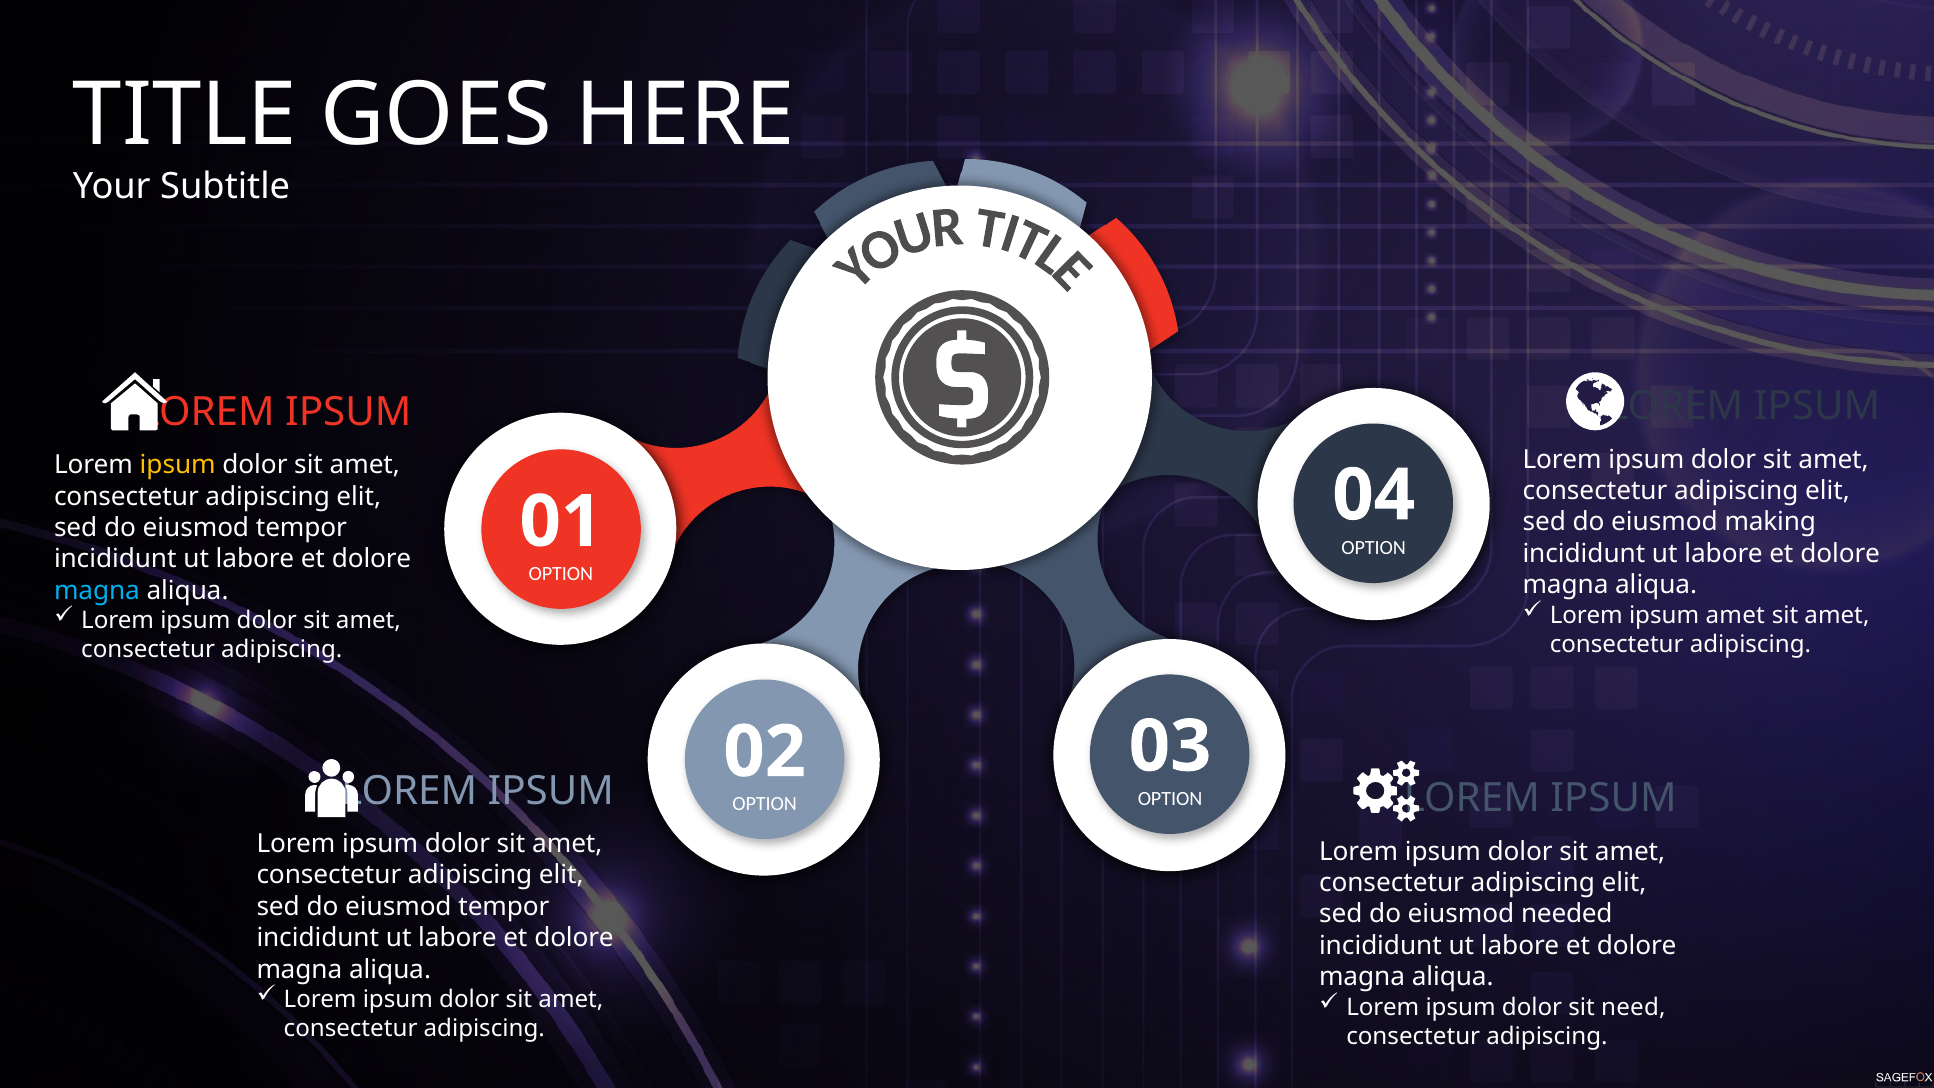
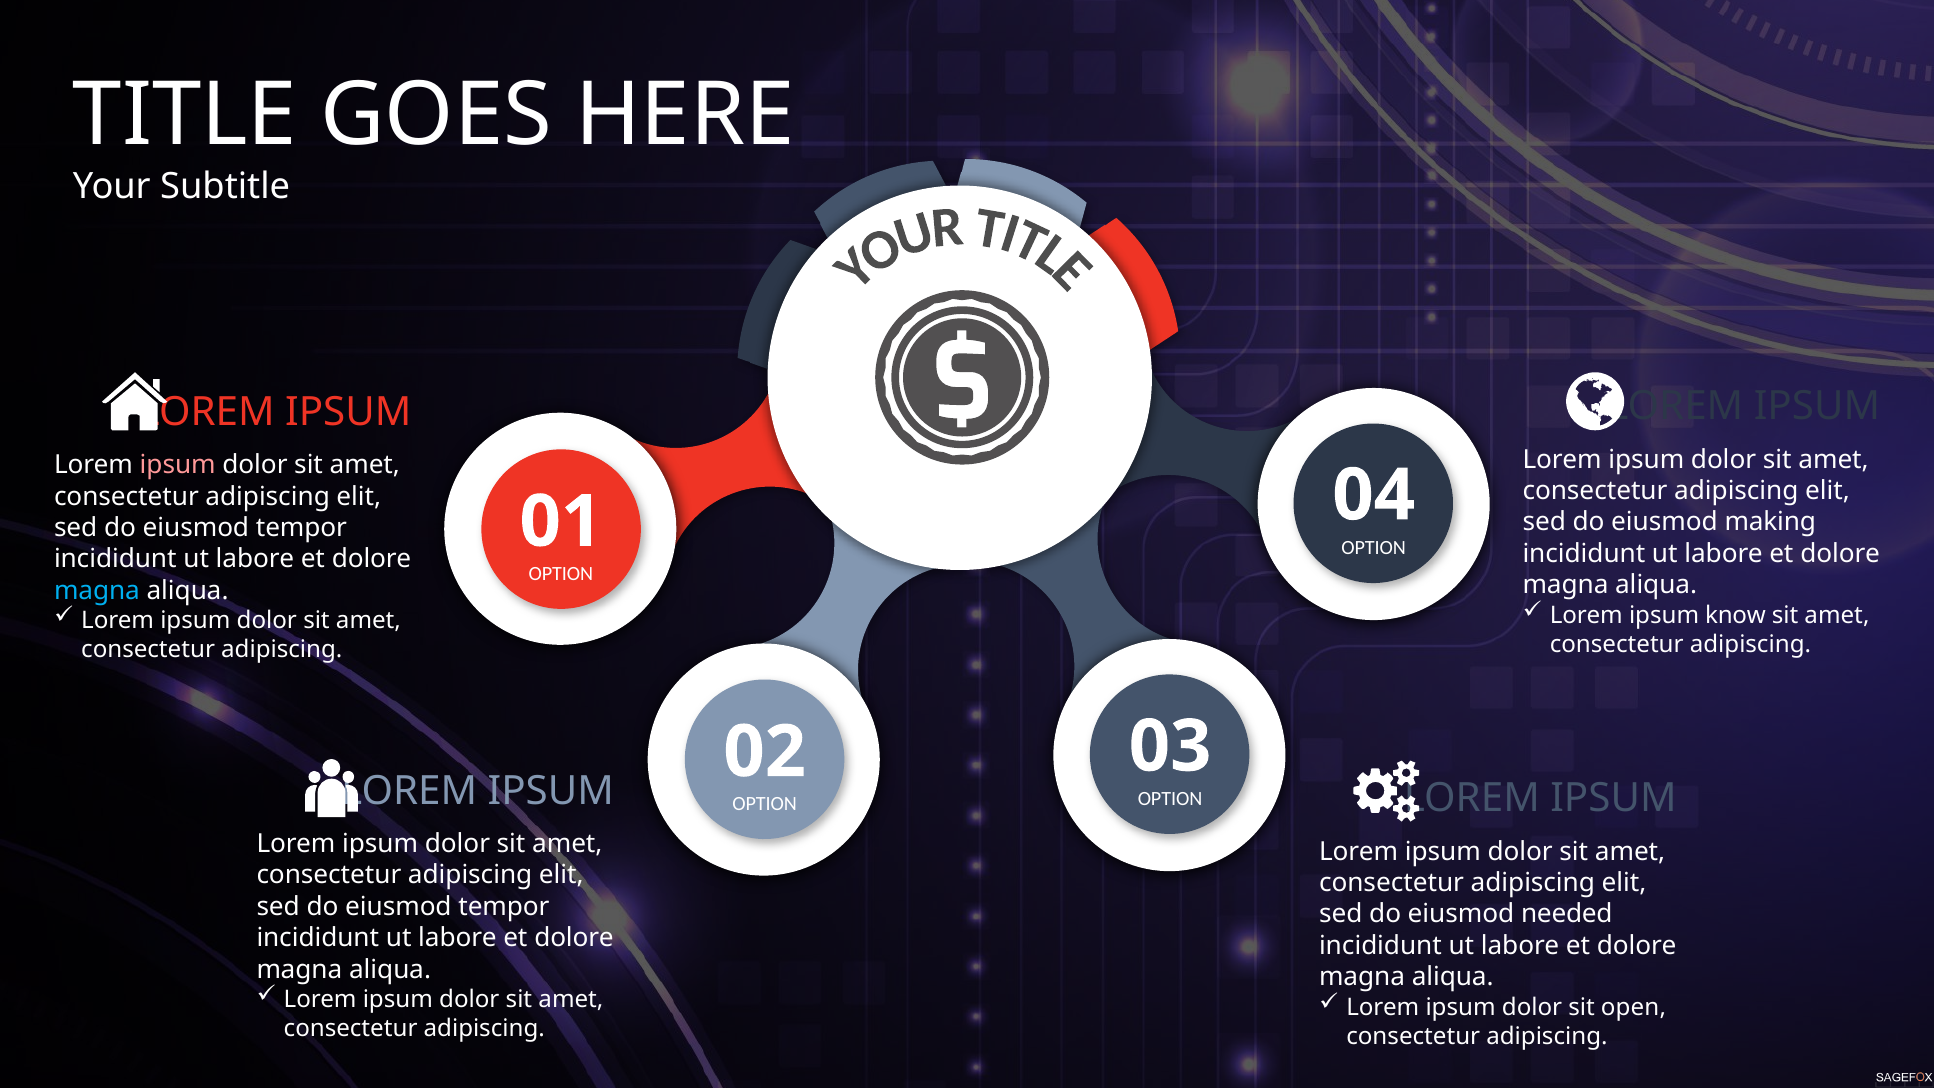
ipsum colour: yellow -> pink (178, 465)
ipsum amet: amet -> know (1735, 615)
need: need -> open (1634, 1007)
